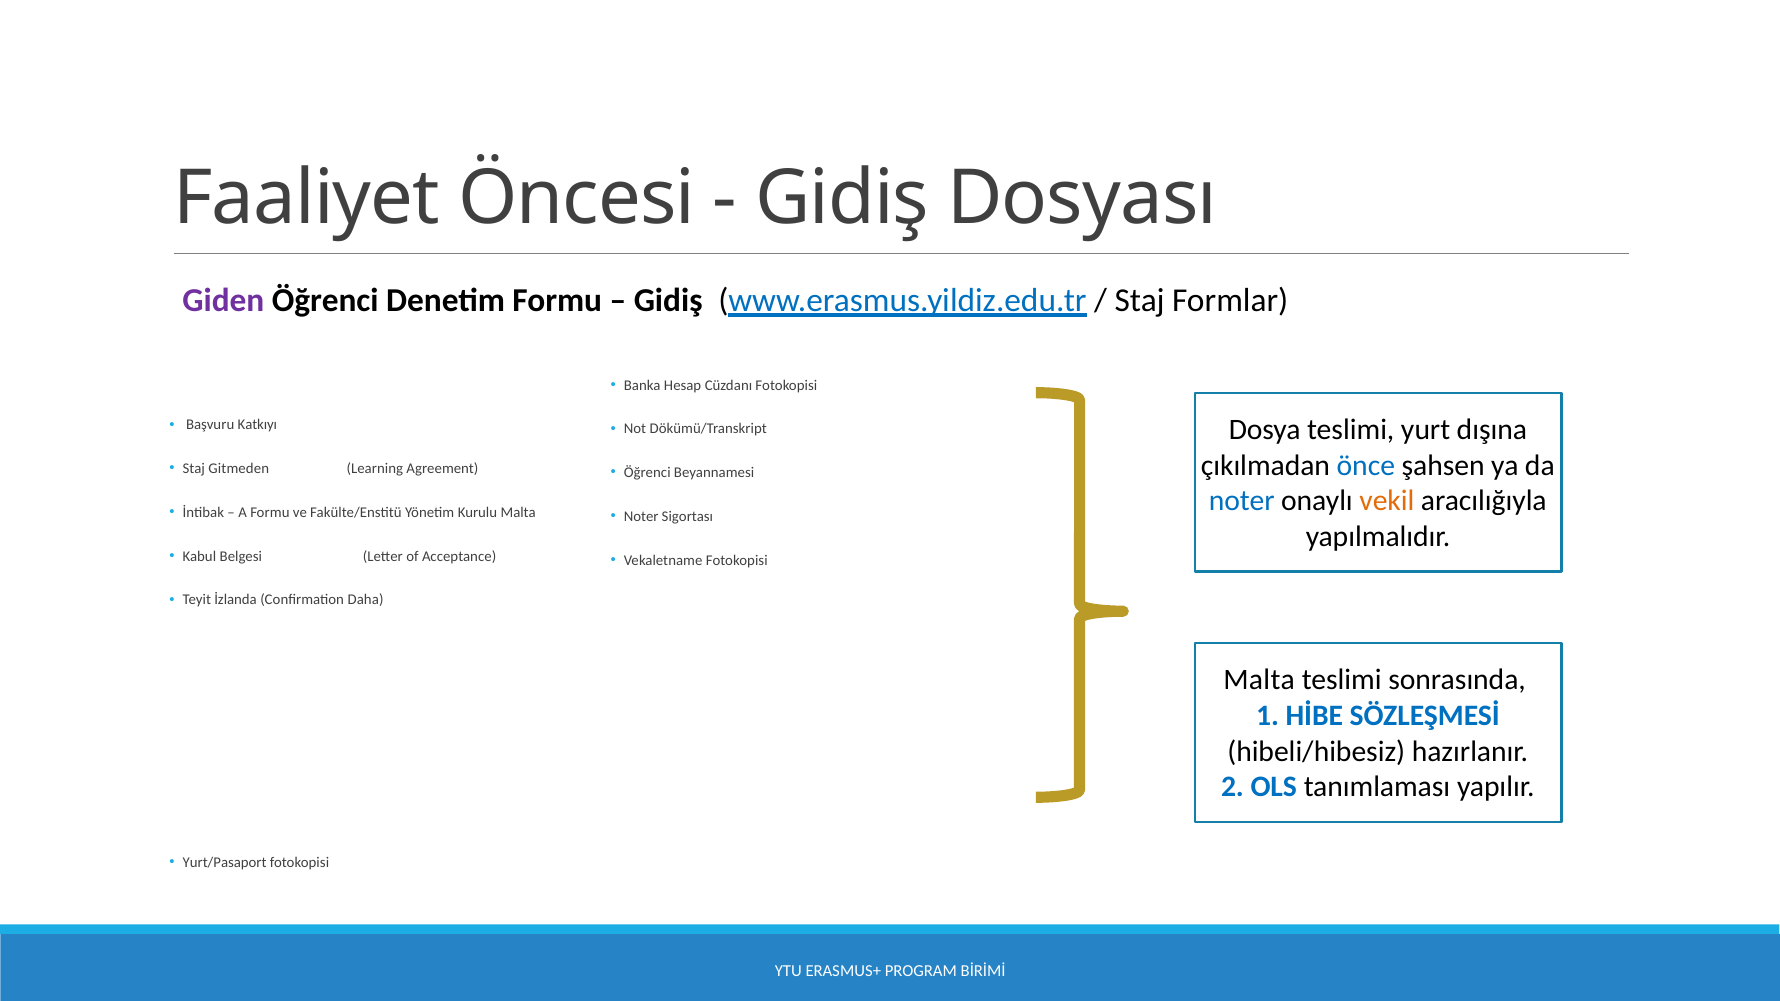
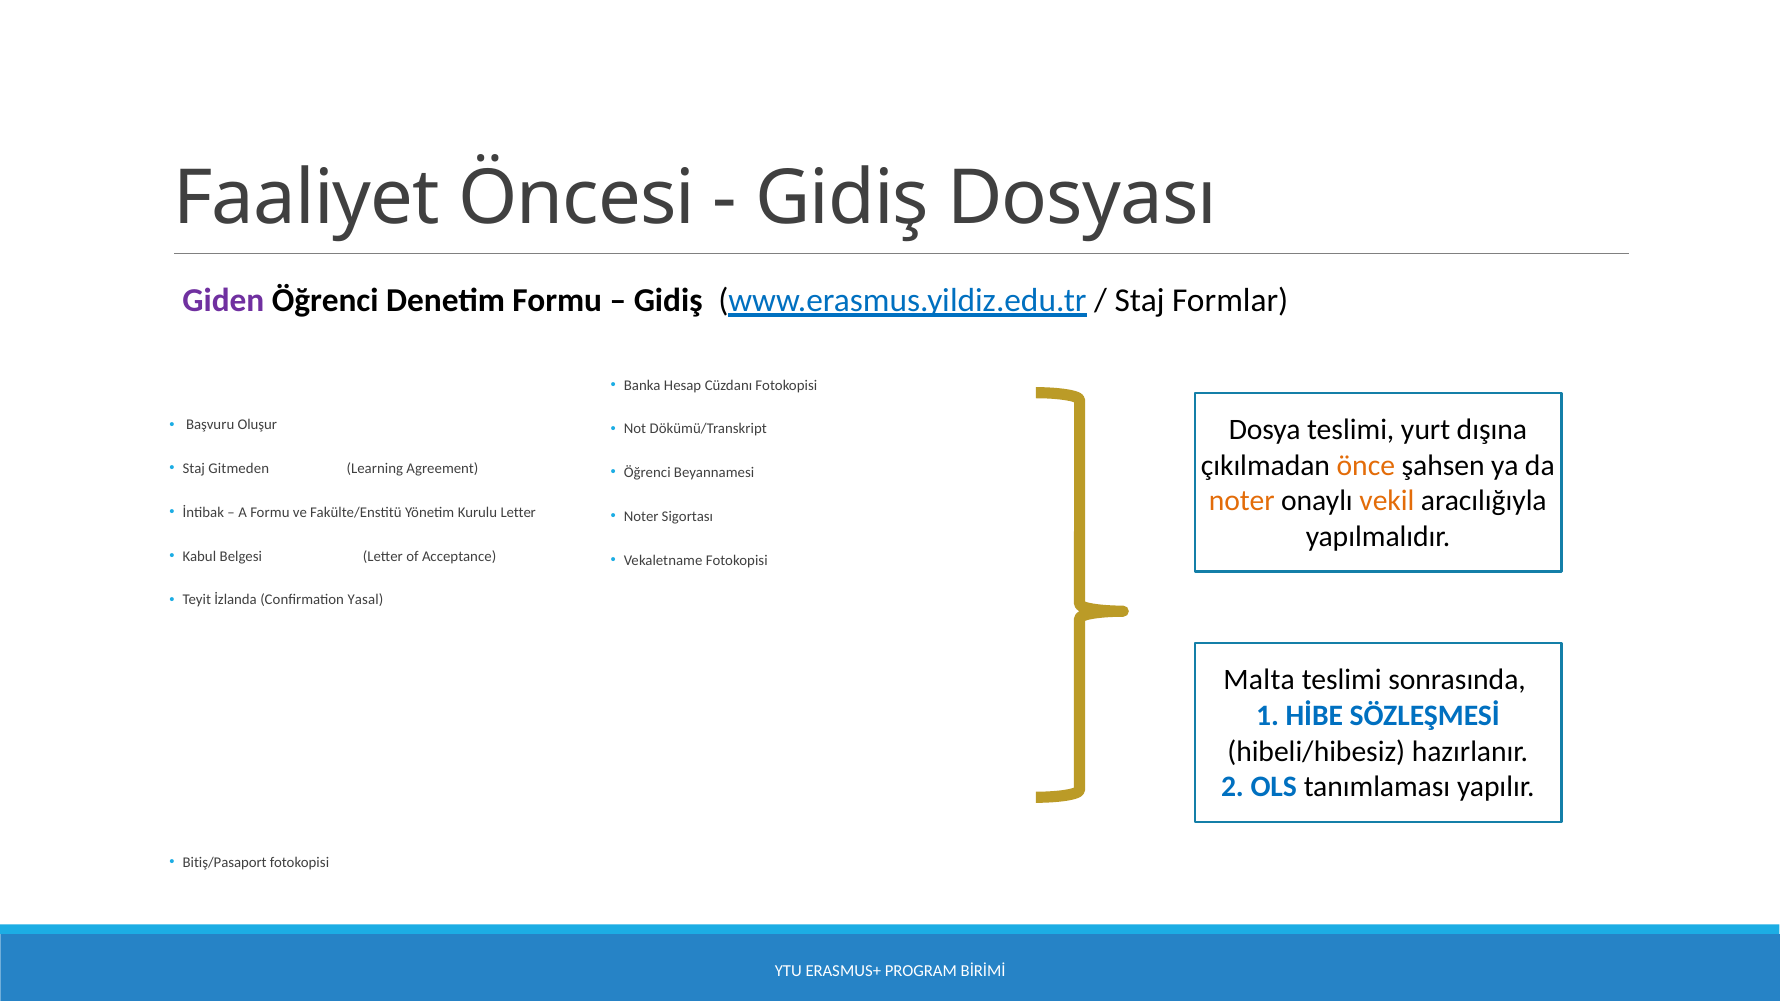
Katkıyı: Katkıyı -> Oluşur (257, 425)
önce colour: blue -> orange (1366, 465)
noter colour: blue -> orange (1242, 501)
Kurulu Malta: Malta -> Letter (518, 513)
Daha: Daha -> Yasal (366, 600)
Yurt/Pasaport: Yurt/Pasaport -> Bitiş/Pasaport (225, 862)
